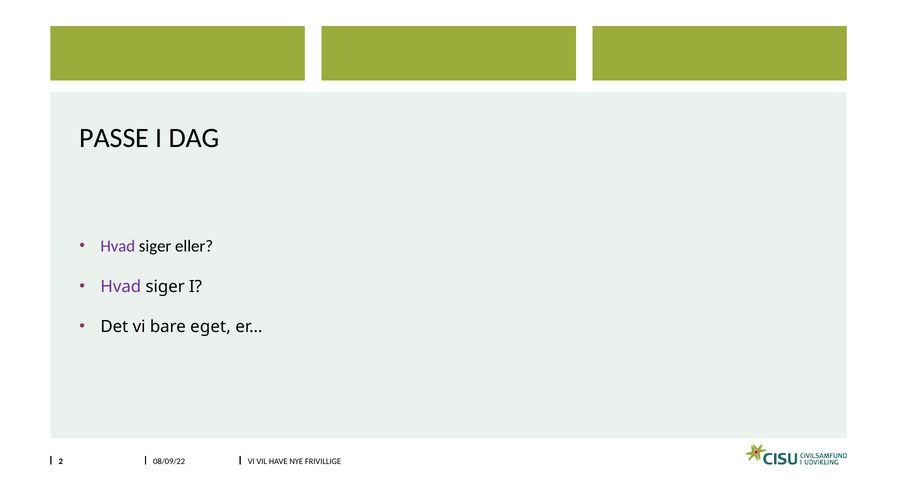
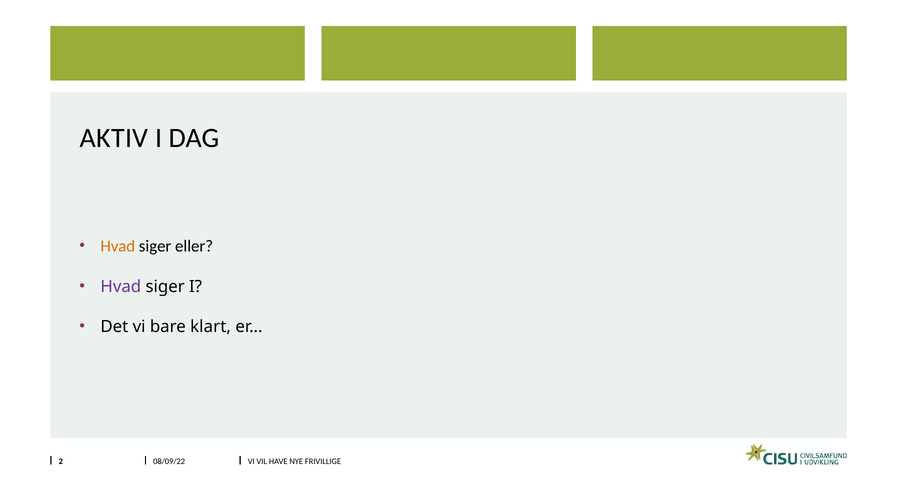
PASSE: PASSE -> AKTIV (114, 138)
Hvad colour: purple -> orange (118, 246)
eget: eget -> klart (211, 327)
